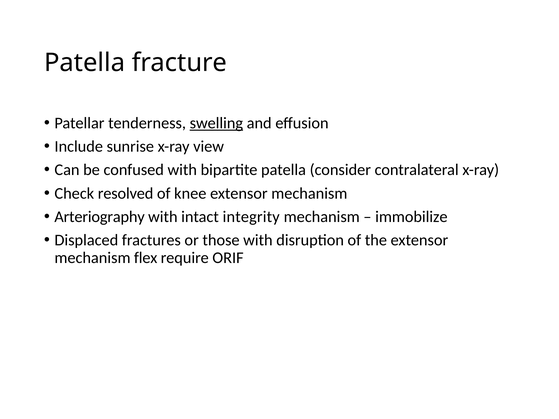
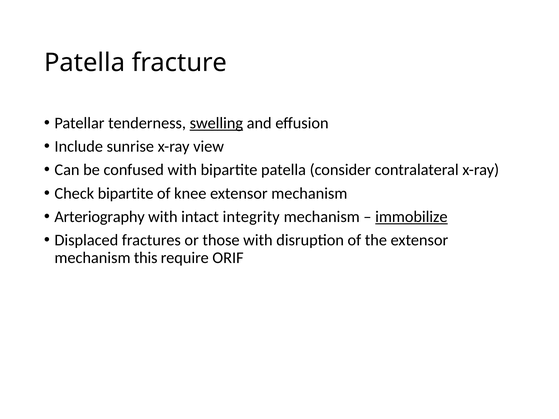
Check resolved: resolved -> bipartite (126, 193)
immobilize underline: none -> present (411, 217)
flex: flex -> this (146, 258)
